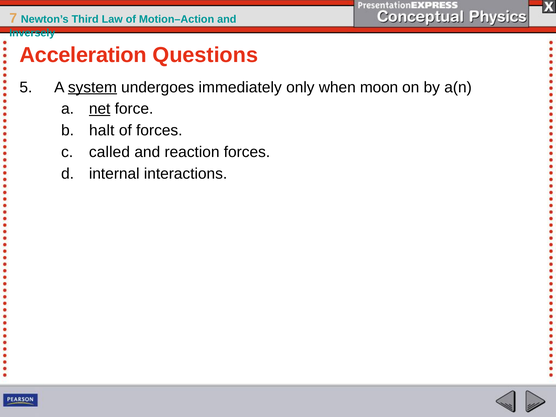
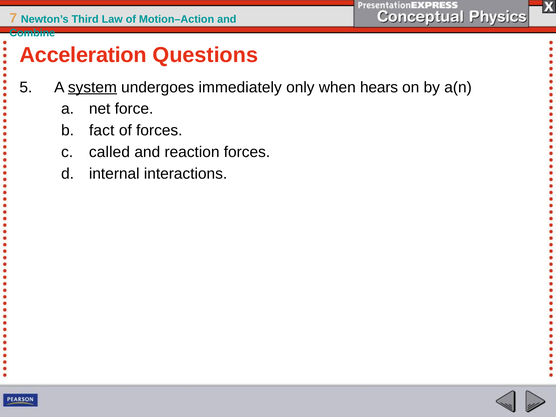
Inversely: Inversely -> Combine (32, 33)
moon: moon -> hears (379, 87)
net underline: present -> none (100, 109)
halt: halt -> fact (102, 131)
